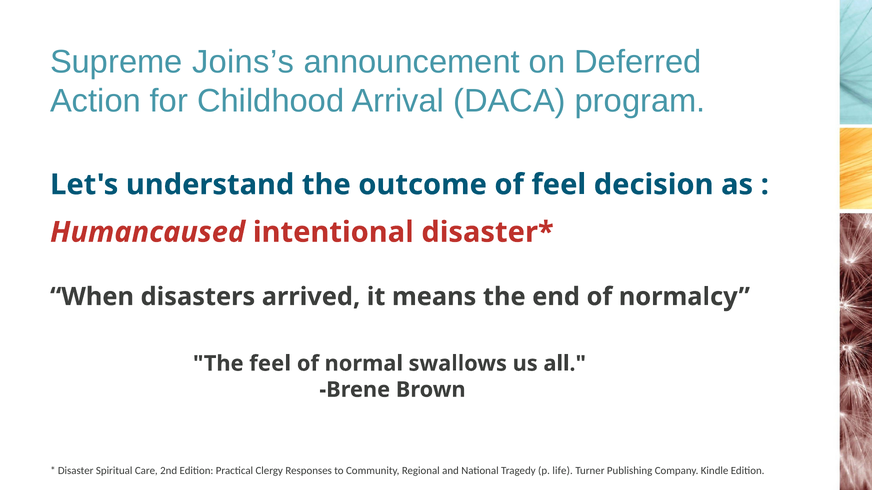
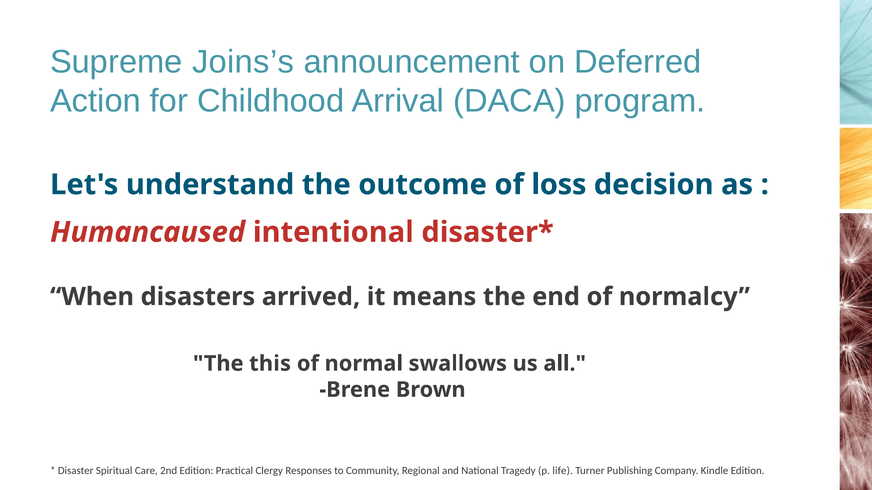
of feel: feel -> loss (559, 185)
The feel: feel -> this (270, 364)
